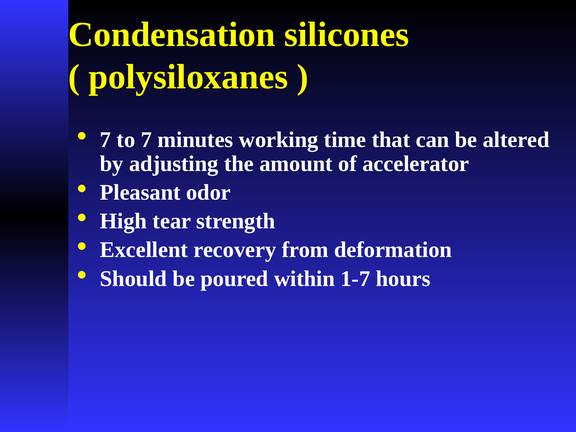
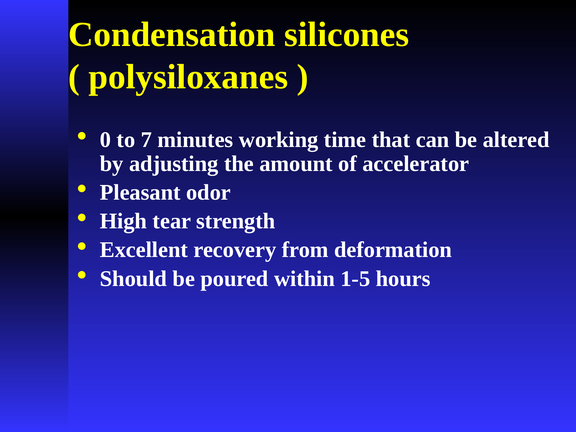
7: 7 -> 0 (106, 140)
1-7: 1-7 -> 1-5 (355, 279)
